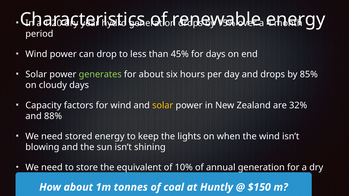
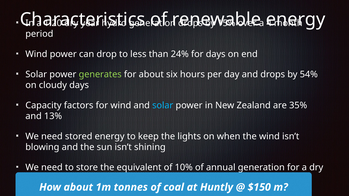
45%: 45% -> 24% (180, 54)
85%: 85% -> 54% (309, 74)
solar colour: yellow -> light blue (163, 105)
32%: 32% -> 35% (298, 105)
88%: 88% -> 13% (53, 116)
